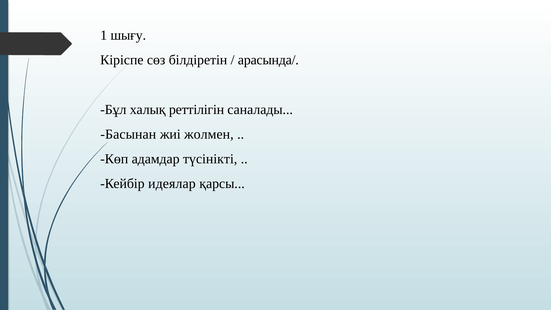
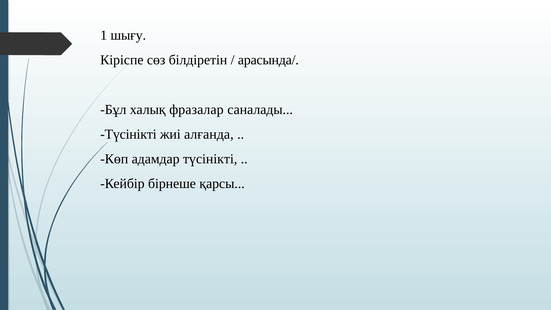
реттілігін: реттілігін -> фразалар (196, 109)
Басынан: Басынан -> Түсінікті (128, 134)
жолмен: жолмен -> алғанда (209, 134)
идеялар: идеялар -> бірнеше (172, 184)
